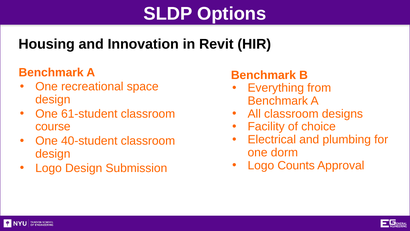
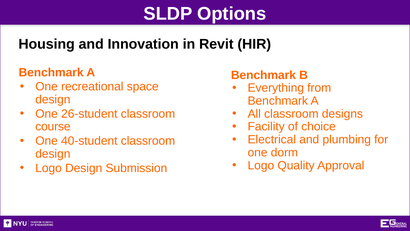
61-student: 61-student -> 26-student (89, 114)
Counts: Counts -> Quality (296, 165)
